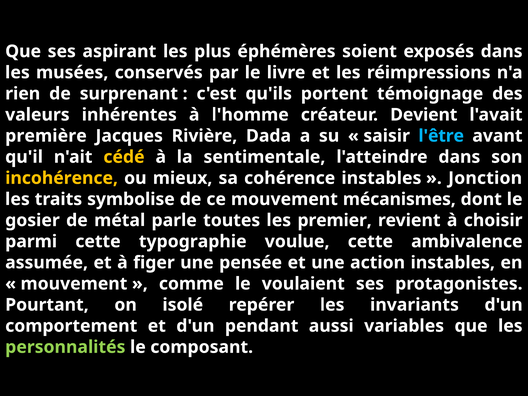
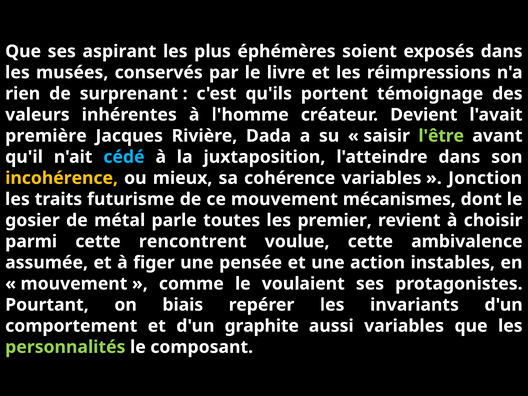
l'être colour: light blue -> light green (441, 136)
cédé colour: yellow -> light blue (124, 157)
sentimentale: sentimentale -> juxtaposition (264, 157)
cohérence instables: instables -> variables (381, 178)
symbolise: symbolise -> futurisme (131, 199)
typographie: typographie -> rencontrent (193, 241)
isolé: isolé -> biais (183, 305)
pendant: pendant -> graphite (262, 326)
